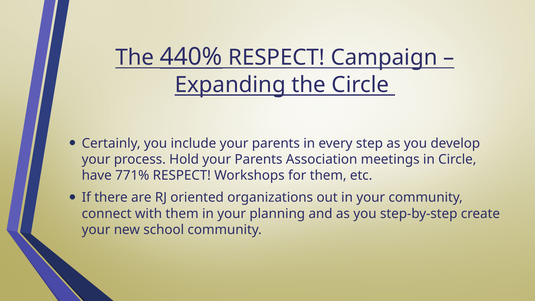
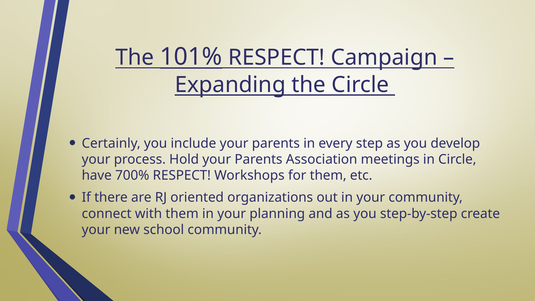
440%: 440% -> 101% (191, 57)
771%: 771% -> 700% (132, 175)
